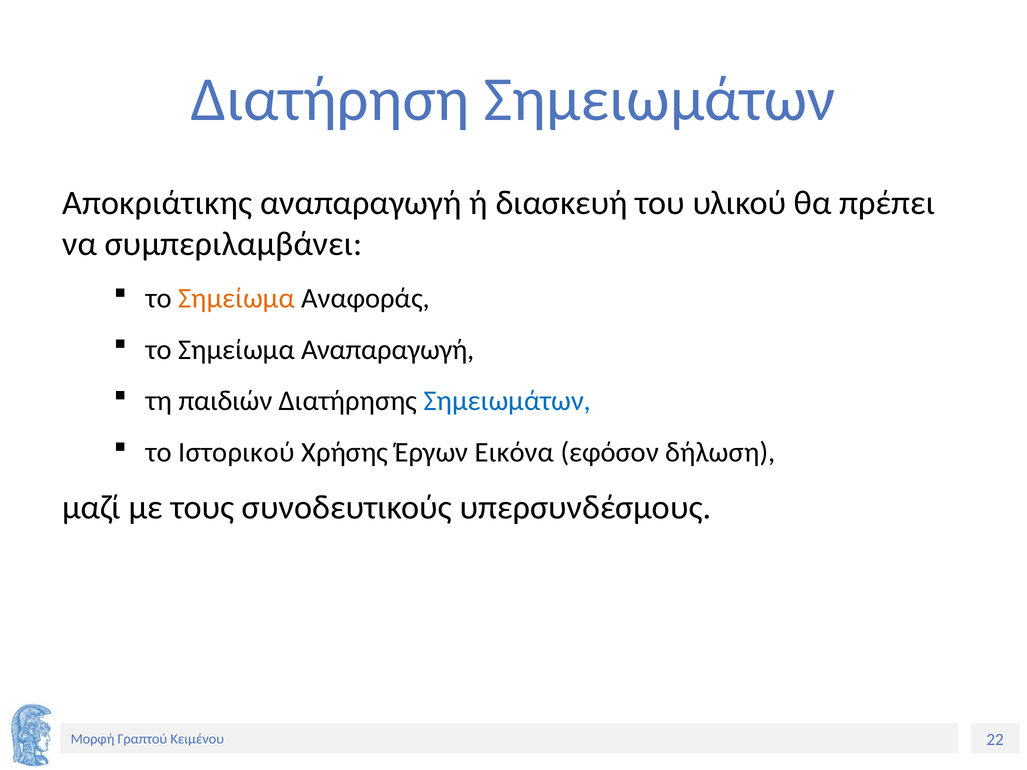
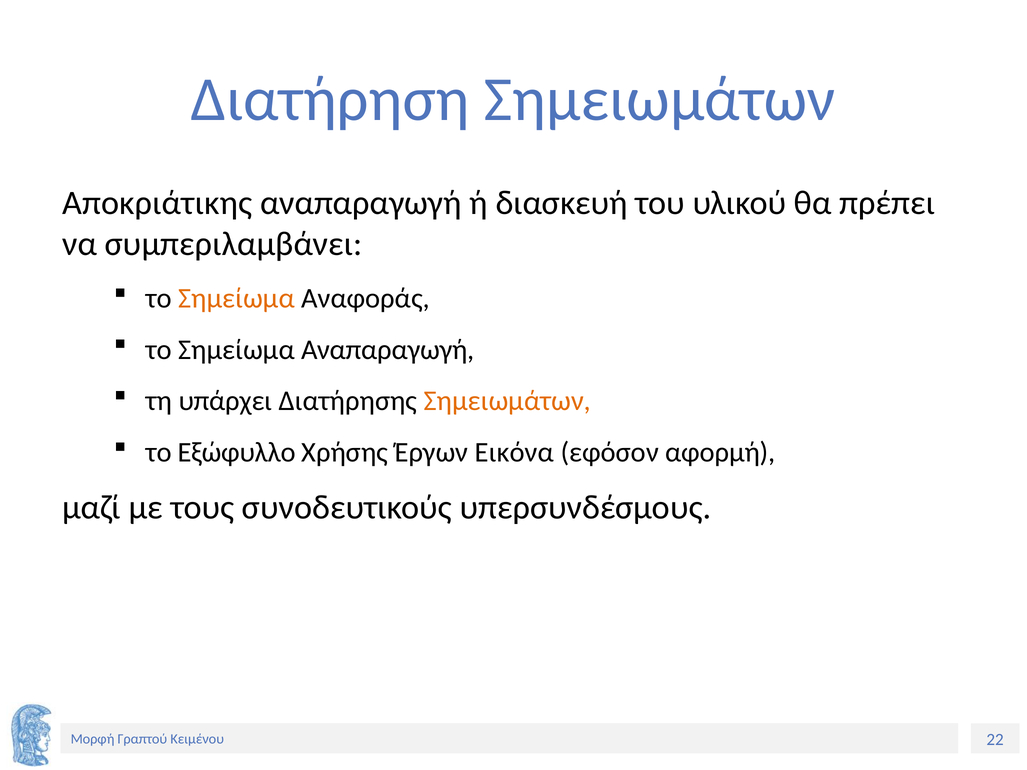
παιδιών: παιδιών -> υπάρχει (225, 401)
Σημειωμάτων colour: blue -> orange (507, 401)
Ιστορικού: Ιστορικού -> Εξώφυλλο (237, 453)
δήλωση: δήλωση -> αφορμή (720, 453)
